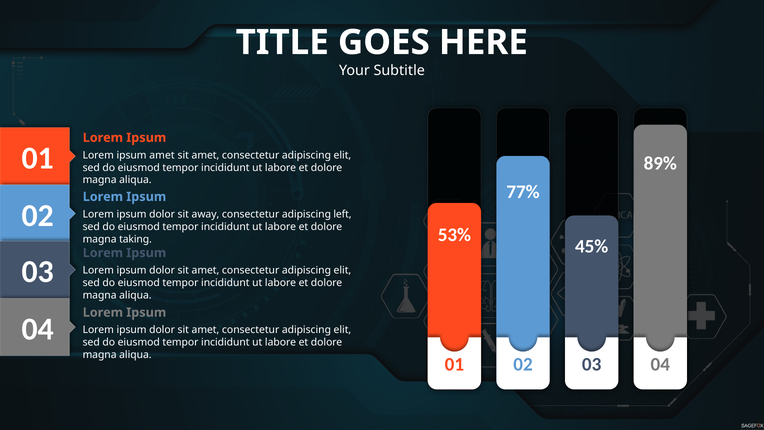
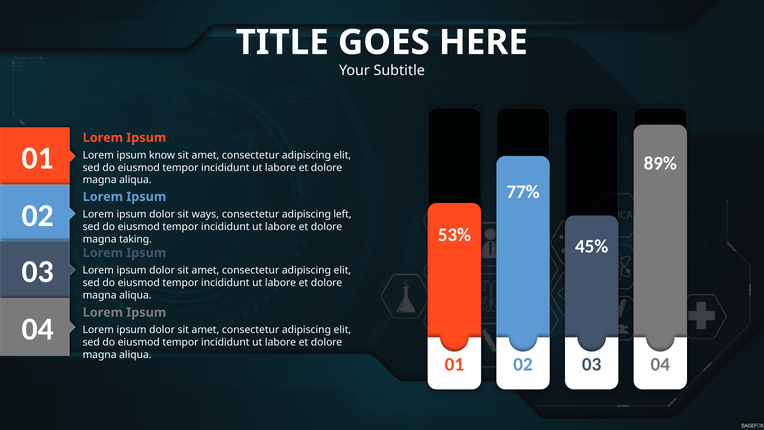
ipsum amet: amet -> know (162, 155)
away: away -> ways (205, 214)
